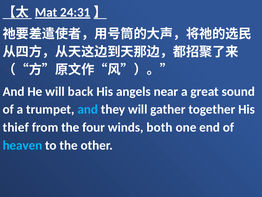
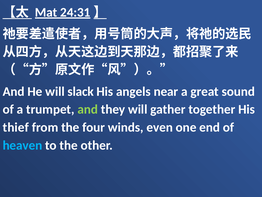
back: back -> slack (81, 91)
and colour: light blue -> light green (88, 109)
both: both -> even (160, 127)
